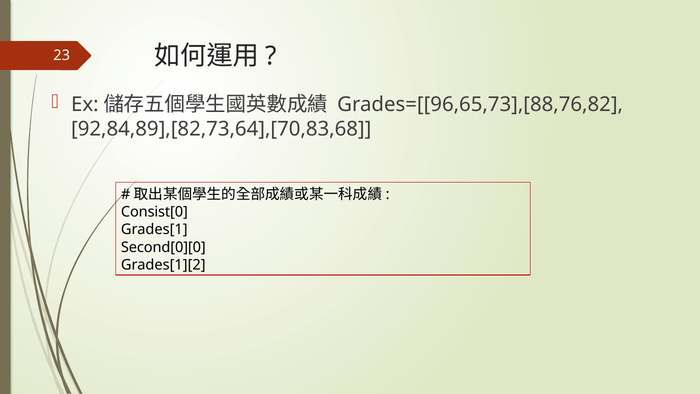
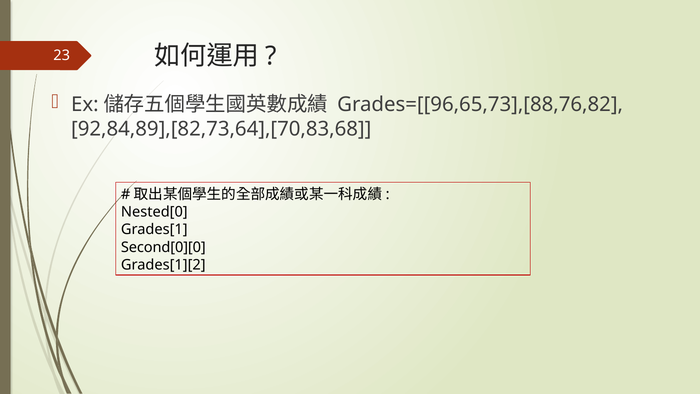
Consist[0: Consist[0 -> Nested[0 (154, 212)
